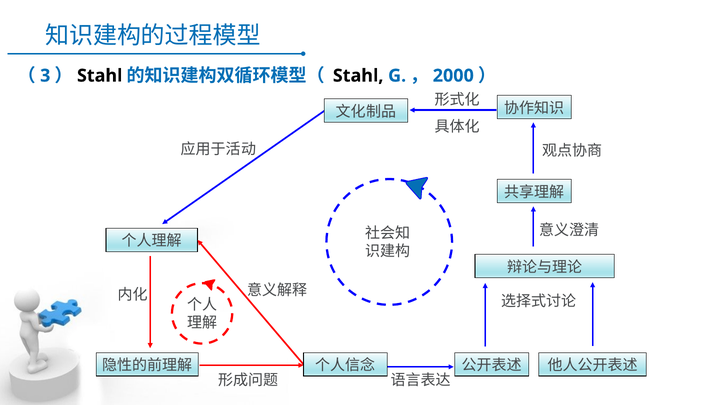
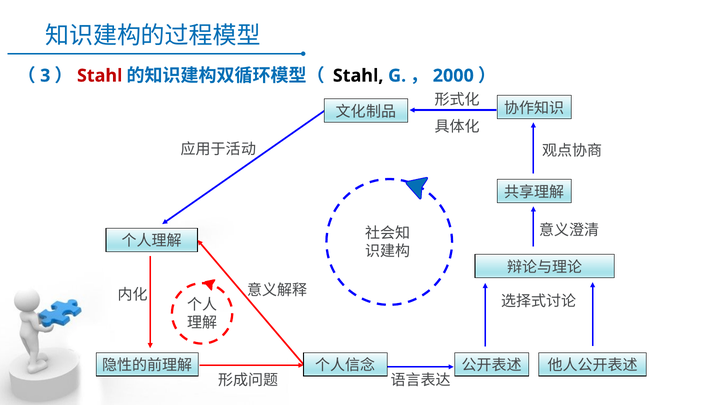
Stahl colour: black -> red (100, 76)
